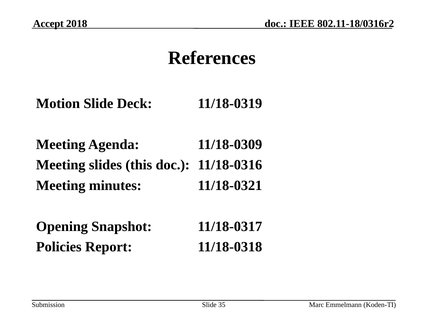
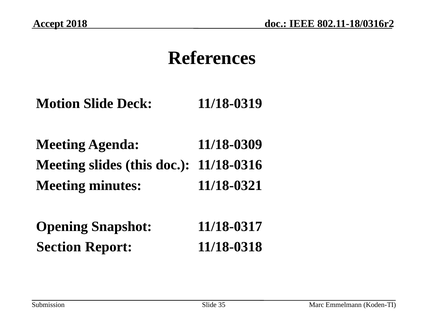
Policies: Policies -> Section (59, 247)
